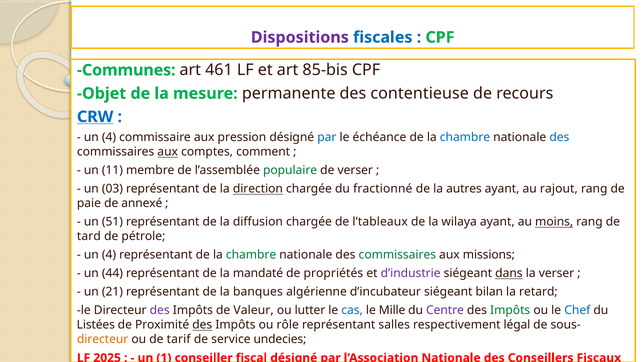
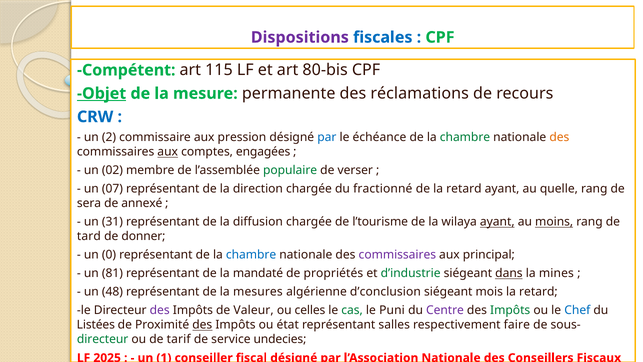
Communes: Communes -> Compétent (126, 70)
461: 461 -> 115 (219, 70)
85-bis: 85-bis -> 80-bis (325, 70)
Objet underline: none -> present (102, 93)
contentieuse: contentieuse -> réclamations (420, 93)
CRW underline: present -> none (95, 117)
4: 4 -> 2 (109, 137)
chambre colour: blue -> green (465, 137)
des colour: blue -> orange (559, 137)
comment: comment -> engagées (263, 152)
11: 11 -> 02 (112, 170)
03: 03 -> 07 (112, 189)
direction underline: present -> none (258, 189)
de la autres: autres -> retard (464, 189)
rajout: rajout -> quelle (559, 189)
paie: paie -> sera (89, 203)
51: 51 -> 31 (112, 222)
l’tableaux: l’tableaux -> l’tourisme (380, 222)
ayant underline: none -> present (497, 222)
pétrole: pétrole -> donner (143, 236)
4: 4 -> 0 (109, 255)
chambre colour: green -> blue (251, 255)
commissaires colour: green -> purple (397, 255)
missions: missions -> principal (489, 255)
44: 44 -> 81 (112, 273)
d’industrie colour: purple -> green (411, 273)
la verser: verser -> mines (556, 273)
21: 21 -> 48 (112, 292)
banques: banques -> mesures (258, 292)
d’incubateur: d’incubateur -> d’conclusion (385, 292)
bilan: bilan -> mois (489, 292)
lutter: lutter -> celles (310, 310)
cas colour: blue -> green (352, 310)
Mille: Mille -> Puni (392, 310)
rôle: rôle -> état (288, 325)
légal: légal -> faire (517, 325)
directeur colour: orange -> green (103, 339)
